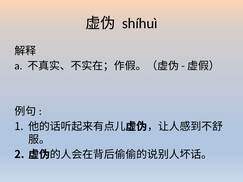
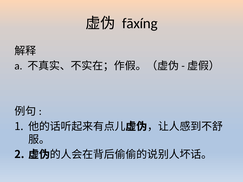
shíhuì: shíhuì -> fāxíng (140, 24)
